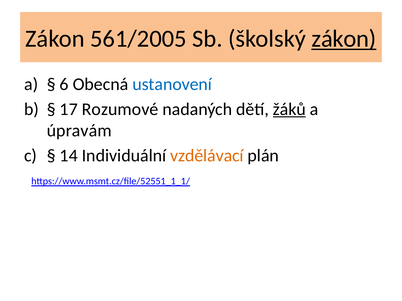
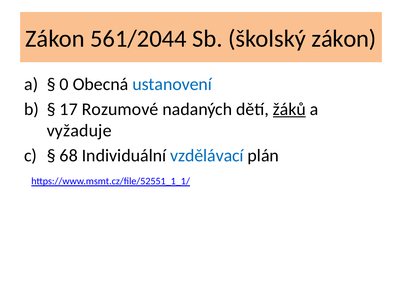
561/2005: 561/2005 -> 561/2044 (138, 39)
zákon underline: present -> none (344, 39)
6: 6 -> 0 (64, 84)
úpravám: úpravám -> vyžaduje (79, 131)
14: 14 -> 68 (69, 156)
vzdělávací colour: orange -> blue (207, 156)
